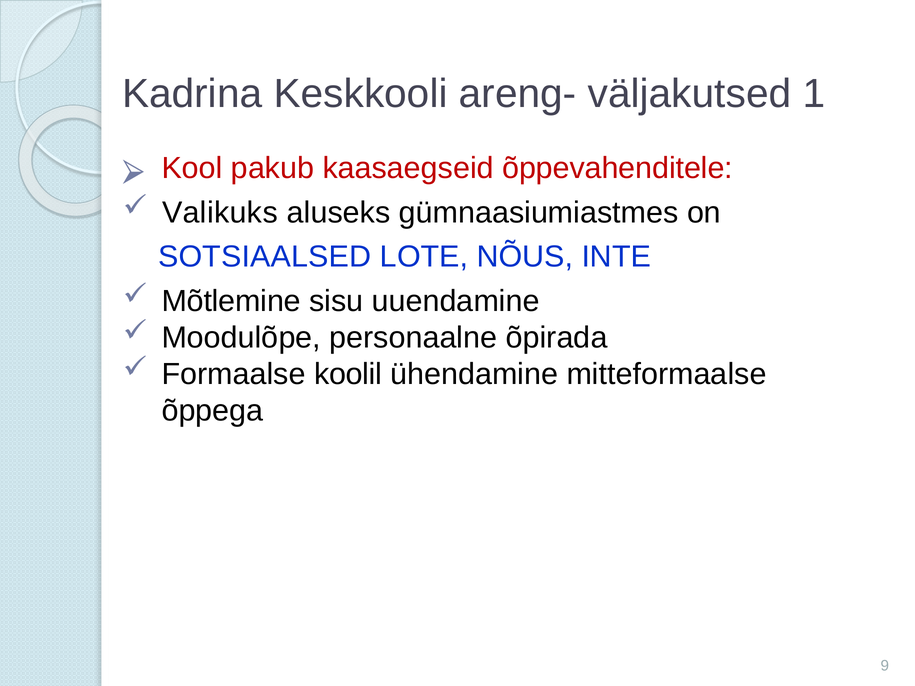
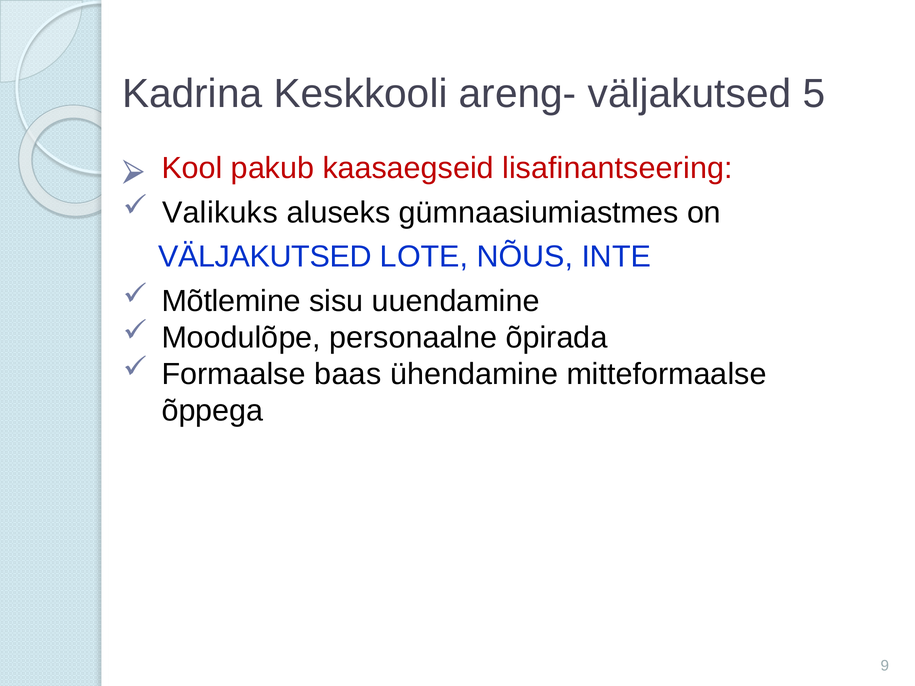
1: 1 -> 5 (814, 94)
õppevahenditele: õppevahenditele -> lisafinantseering (617, 168)
SOTSIAALSED: SOTSIAALSED -> VÄLJAKUTSED (265, 257)
koolil: koolil -> baas (348, 374)
